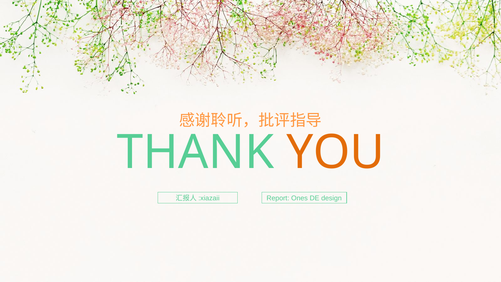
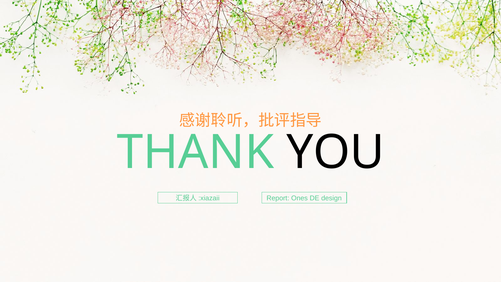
YOU colour: orange -> black (336, 152)
